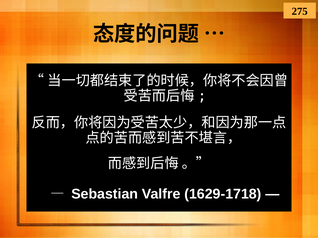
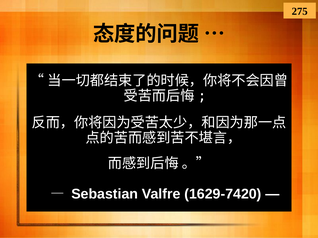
1629-1718: 1629-1718 -> 1629-7420 (223, 194)
